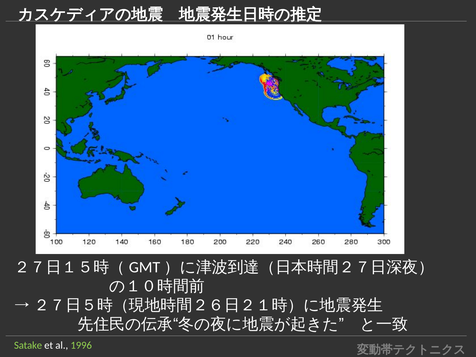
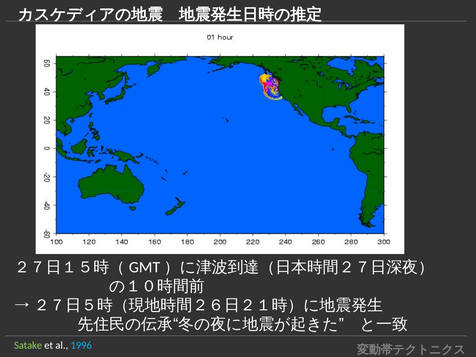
1996 colour: light green -> light blue (81, 345)
